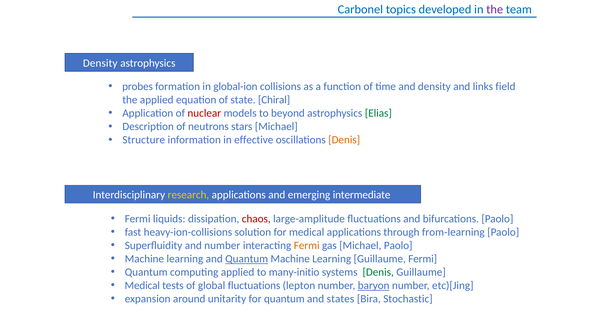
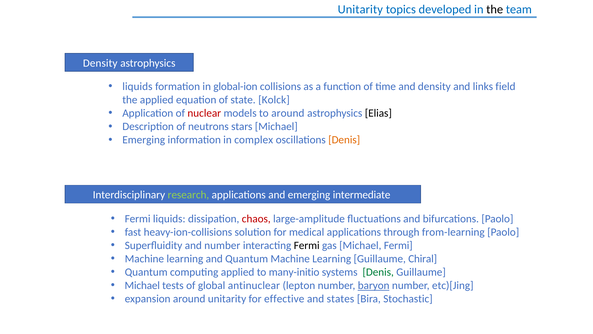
Carbonel: Carbonel -> Unitarity (360, 9)
the colour: purple -> black (495, 9)
probes: probes -> liquids (137, 86)
Chiral: Chiral -> Kolck (274, 100)
to beyond: beyond -> around (288, 113)
Elias colour: green -> black (378, 113)
Structure: Structure -> Emerging (144, 140)
effective: effective -> complex (254, 140)
research colour: yellow -> light green (188, 195)
Fermi colour: orange -> black (307, 245)
Michael Paolo: Paolo -> Fermi (398, 245)
Quantum underline: present -> none (247, 258)
Guillaume Fermi: Fermi -> Chiral (423, 258)
Medical: Medical -> Michael (142, 285)
global fluctuations: fluctuations -> antinuclear (254, 285)
for quantum: quantum -> effective (284, 298)
